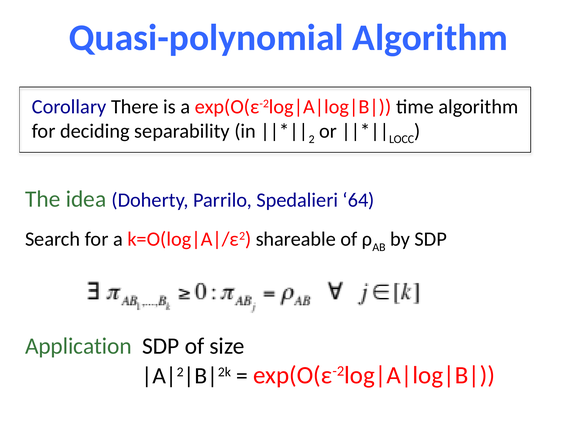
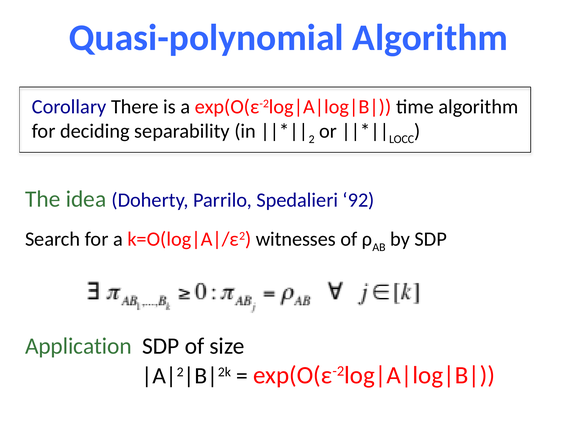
64: 64 -> 92 (359, 200)
shareable: shareable -> witnesses (296, 239)
